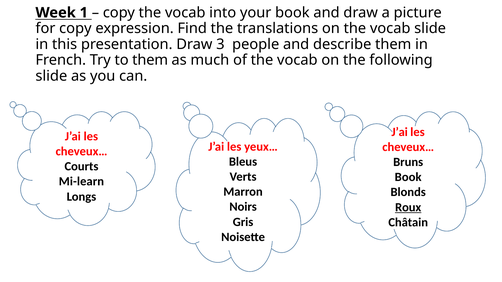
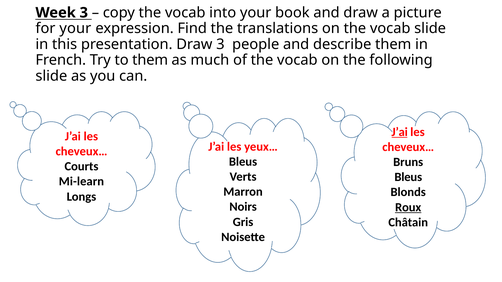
Week 1: 1 -> 3 (84, 13)
for copy: copy -> your (75, 29)
J’ai underline: none -> present (400, 132)
Book: Book -> Bleus (408, 177)
